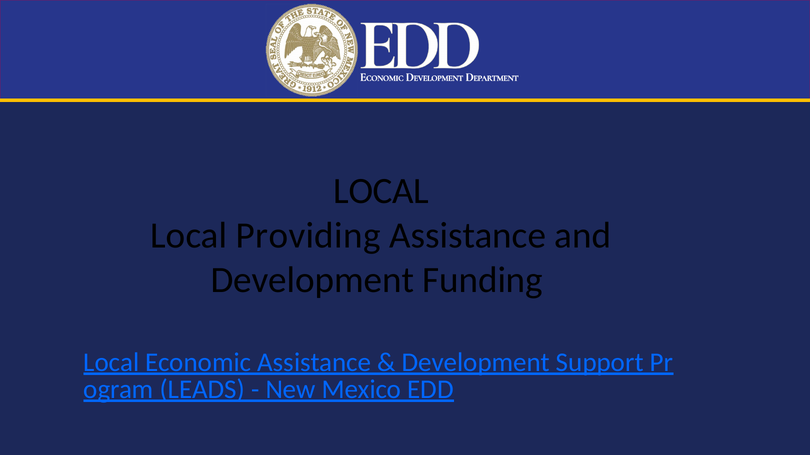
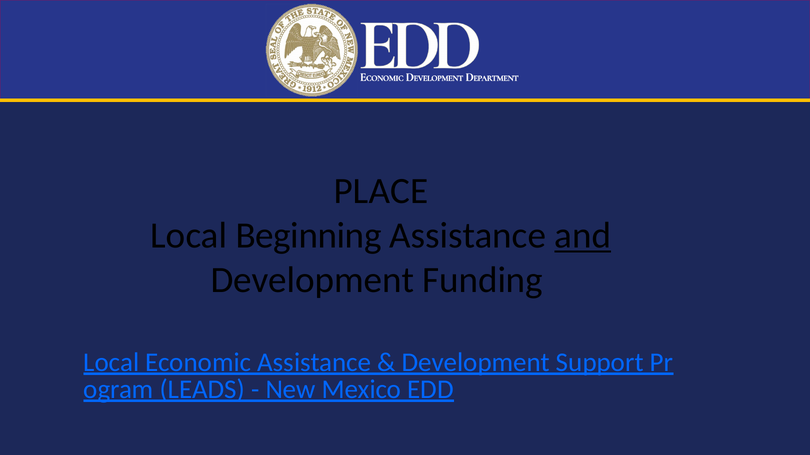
LOCAL: LOCAL -> PLACE (381, 191)
Providing: Providing -> Beginning (309, 236)
and underline: none -> present (583, 236)
